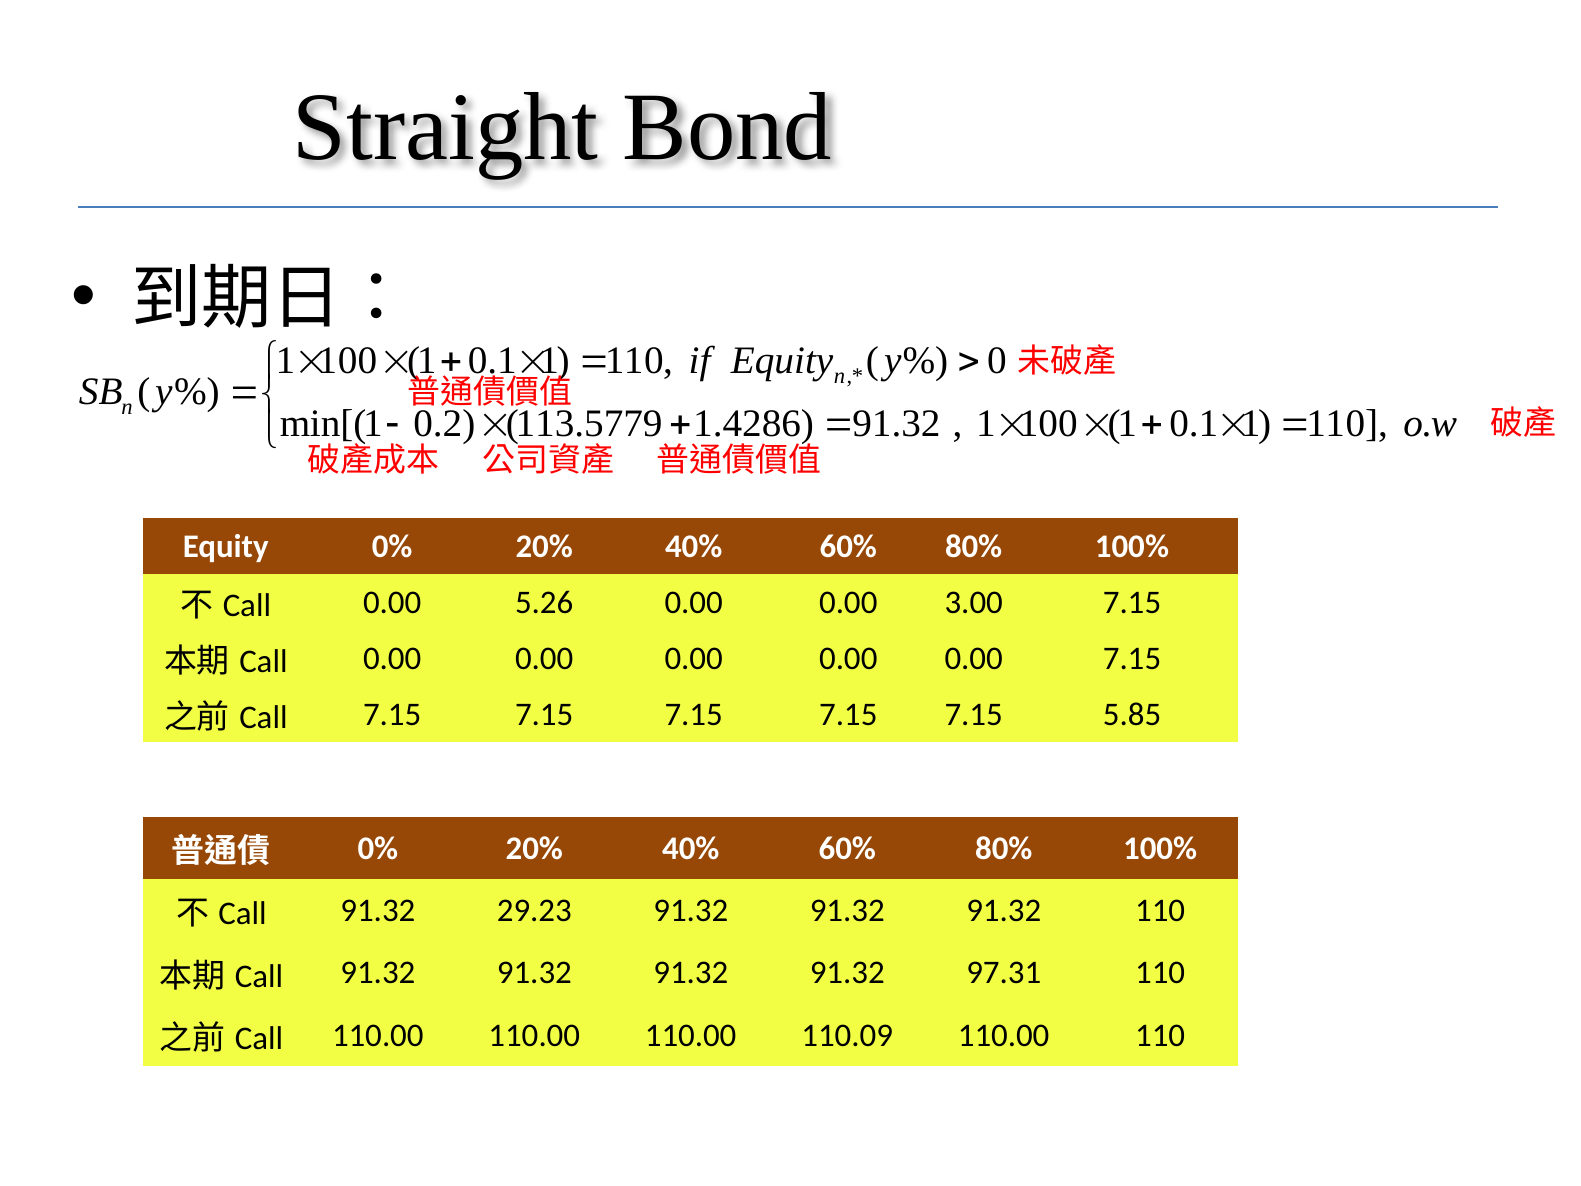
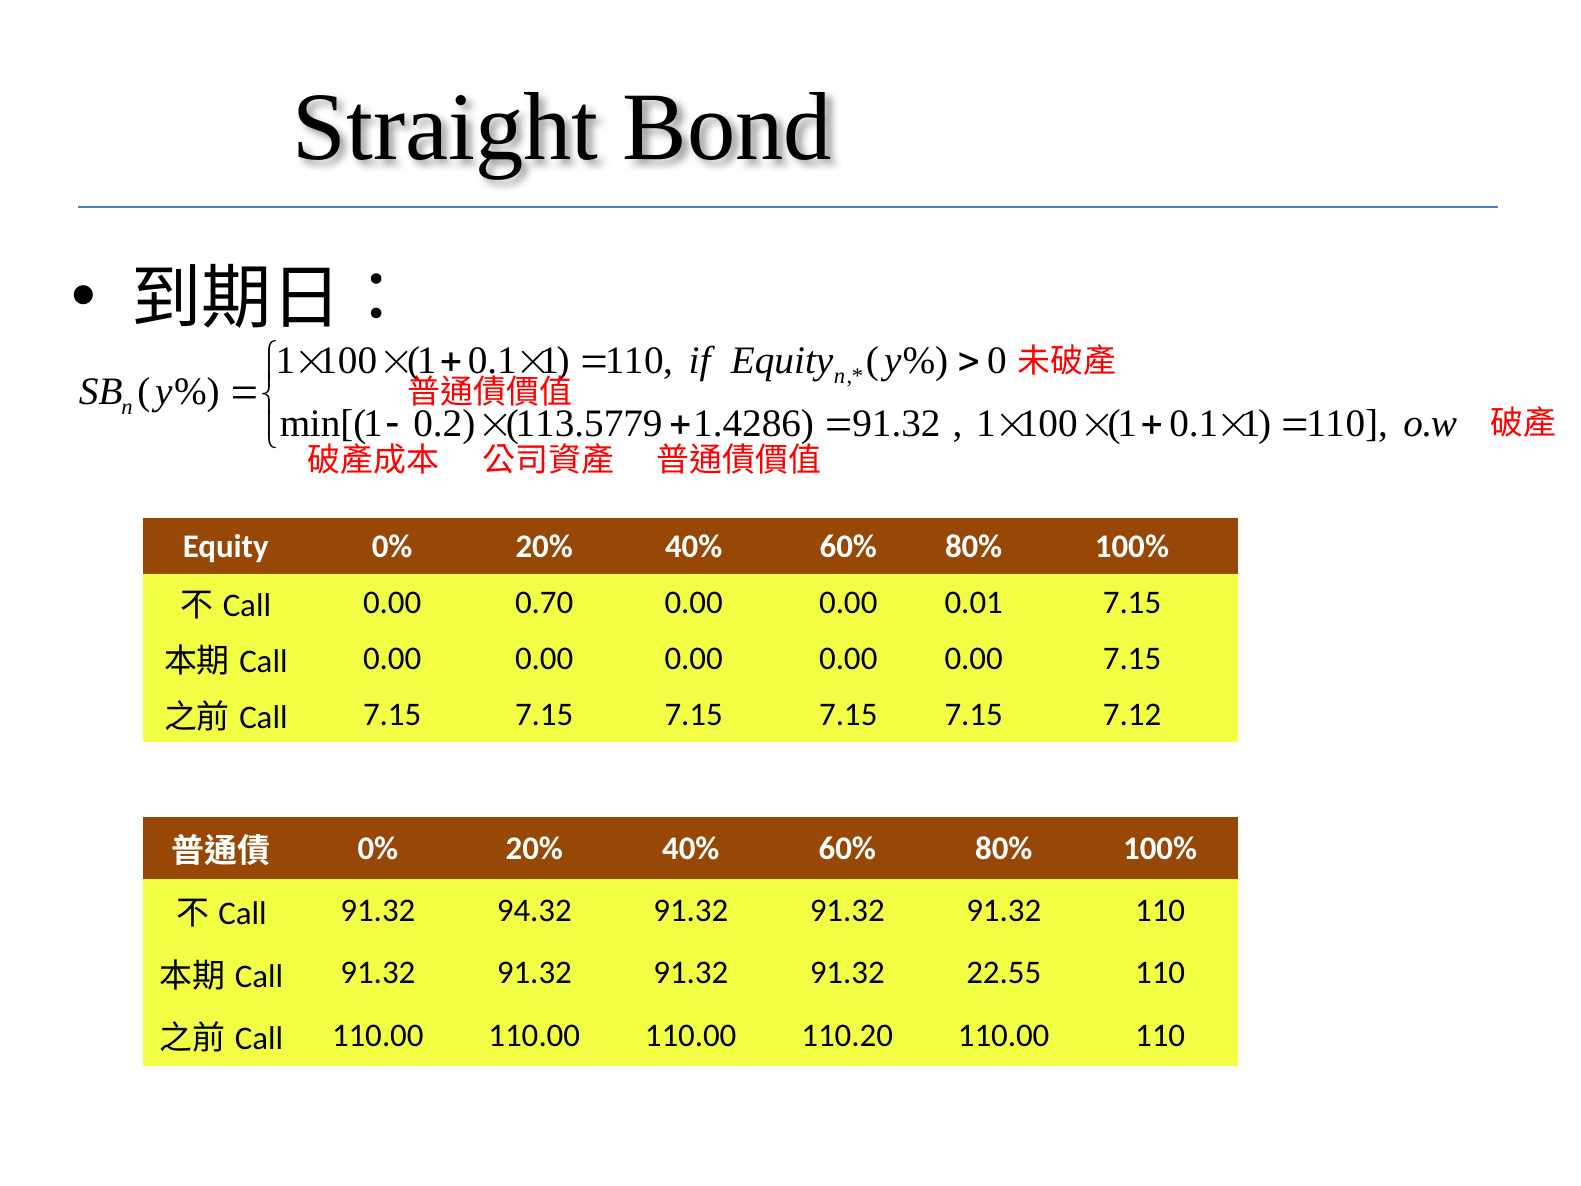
5.26: 5.26 -> 0.70 (544, 603)
3.00: 3.00 -> 0.01 (974, 603)
5.85: 5.85 -> 7.12 (1132, 715)
29.23: 29.23 -> 94.32 (534, 911)
97.31: 97.31 -> 22.55 (1004, 973)
110.09: 110.09 -> 110.20 (847, 1035)
